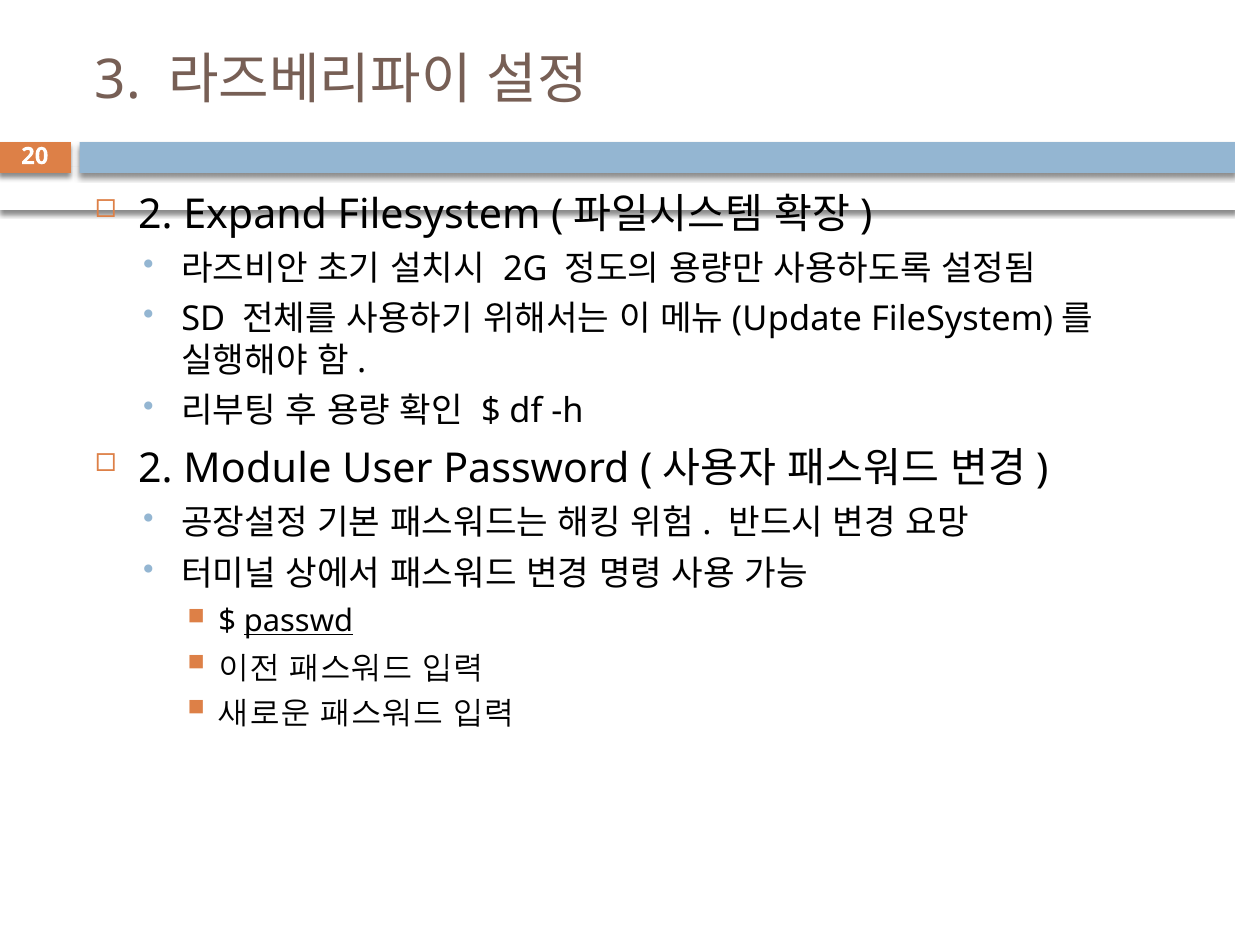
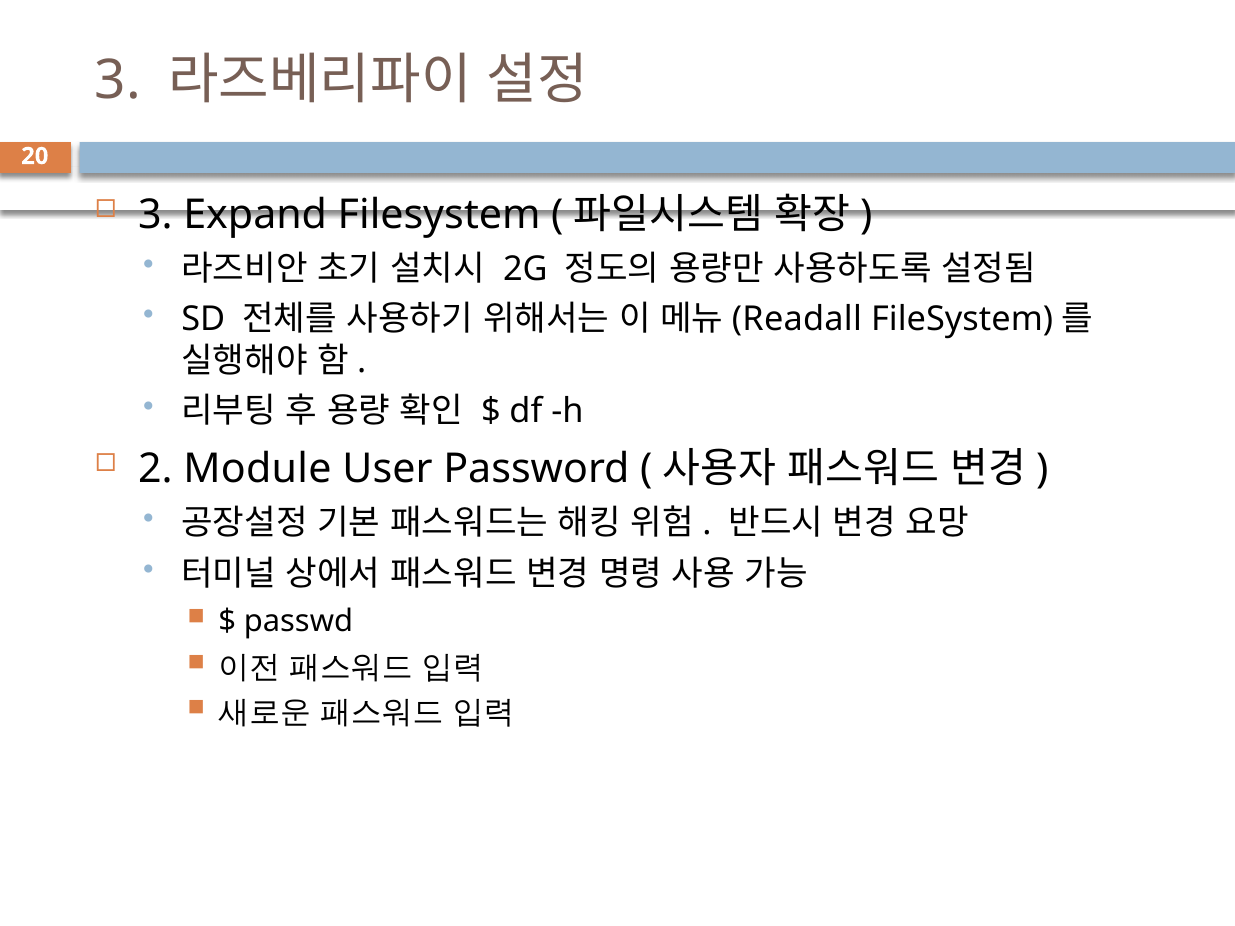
2: 2 -> 3 (155, 215)
Update: Update -> Readall (797, 320)
passwd underline: present -> none (298, 621)
